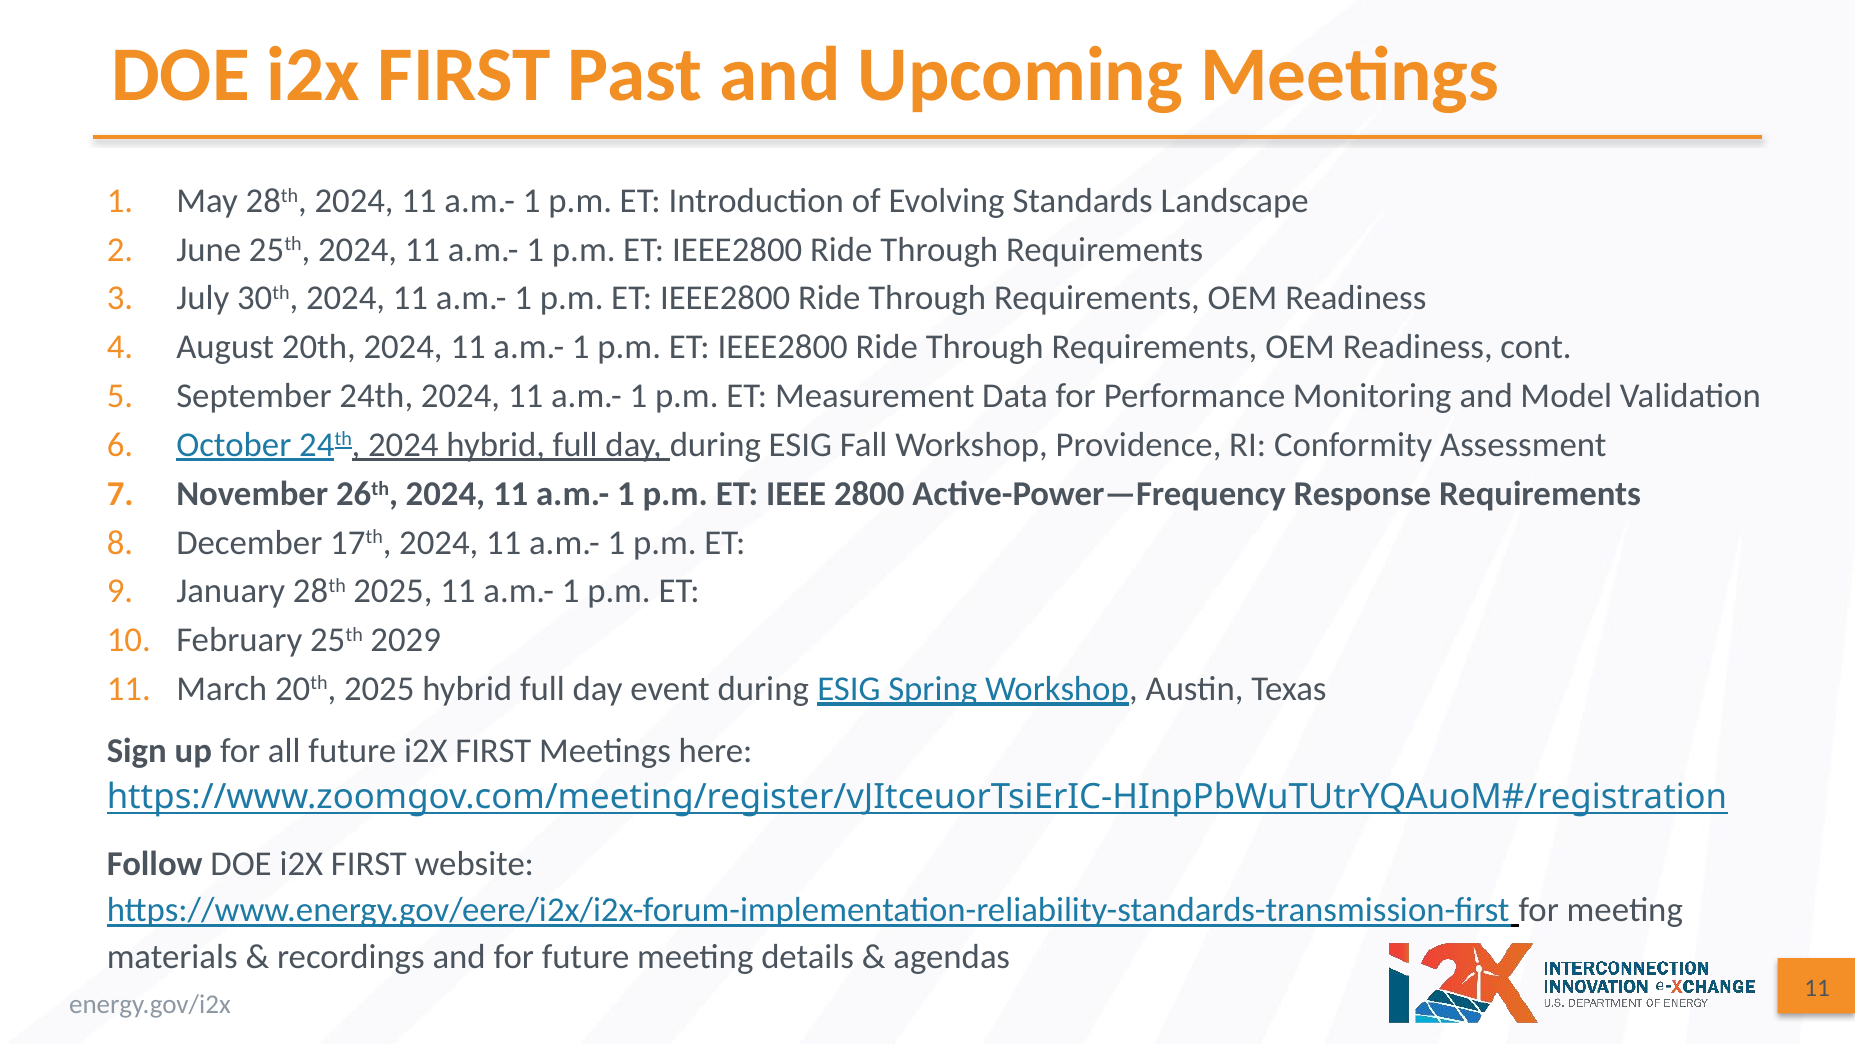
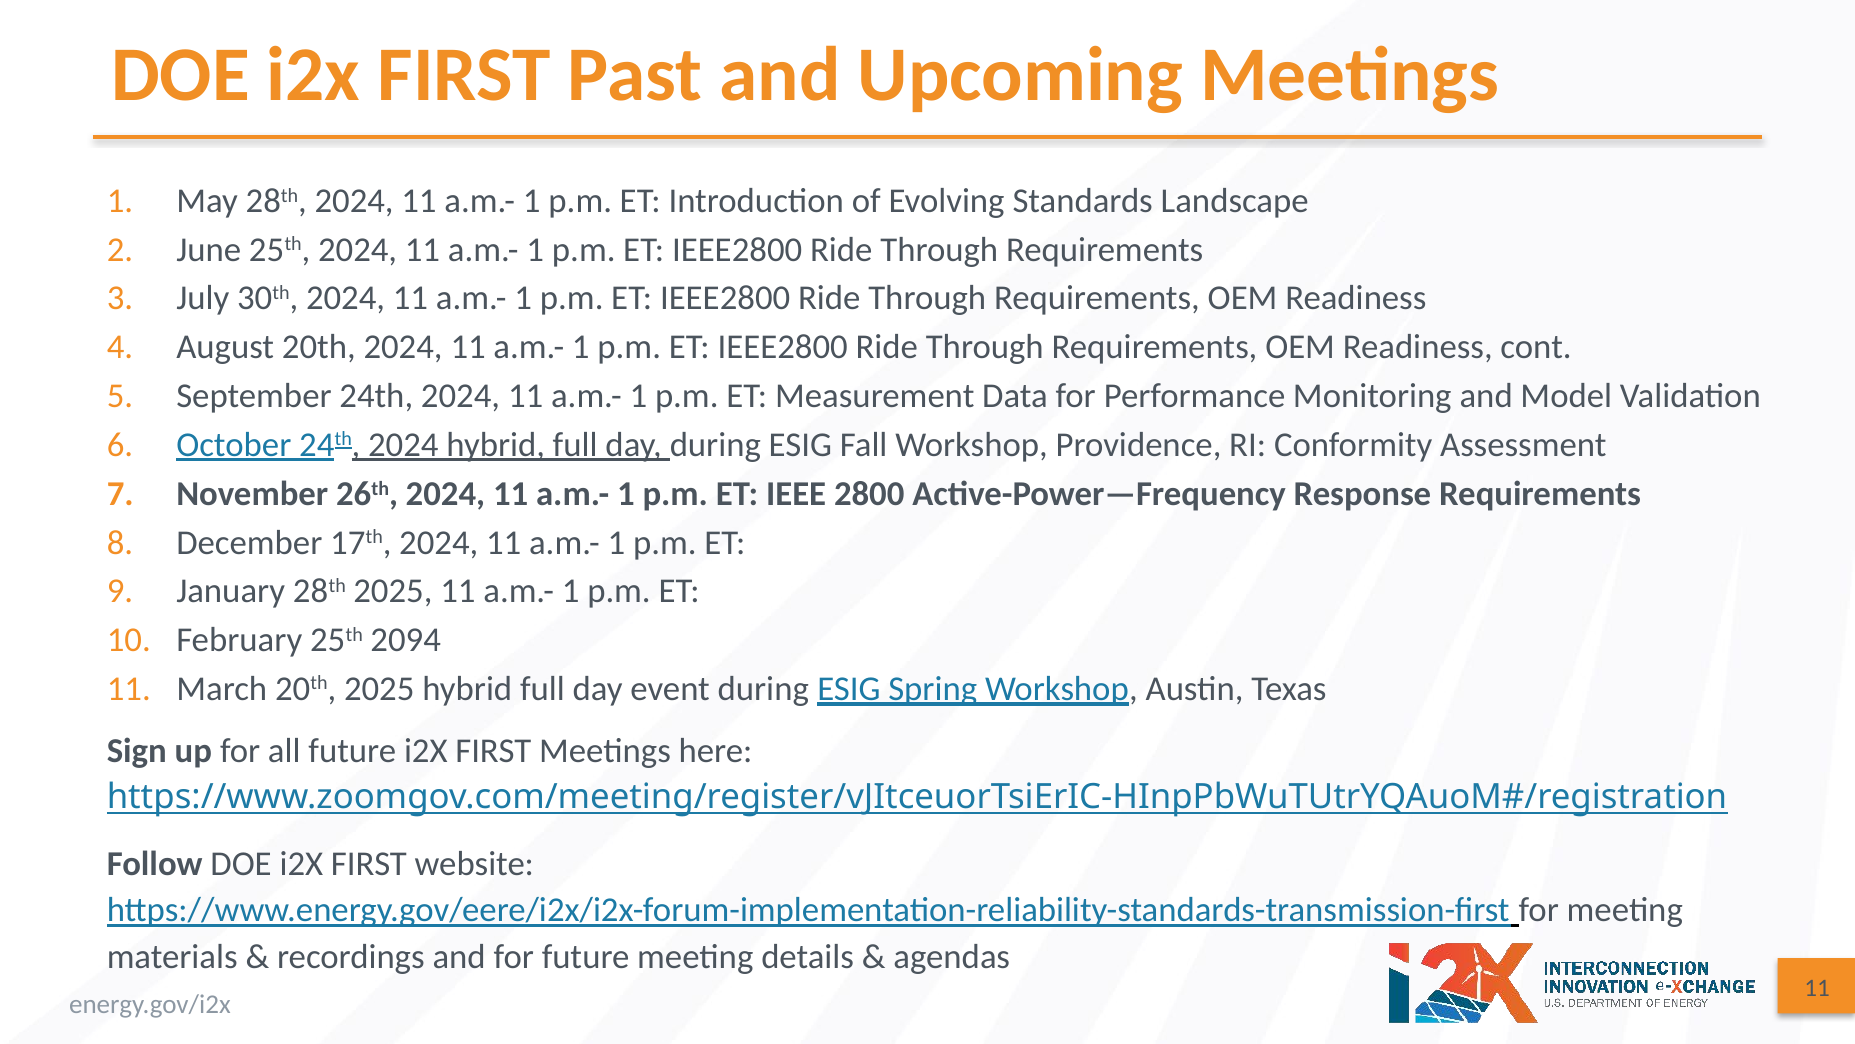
2029: 2029 -> 2094 (406, 640)
